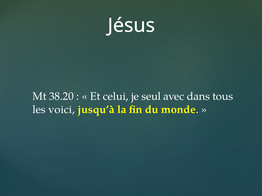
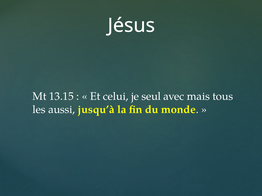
38.20: 38.20 -> 13.15 (61, 97)
dans: dans -> mais (198, 97)
voici: voici -> aussi (62, 110)
